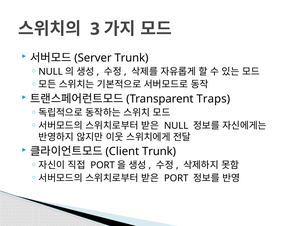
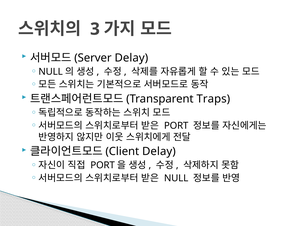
Trunk: Trunk -> Delay (131, 58)
NULL: NULL -> PORT (176, 125)
Trunk: Trunk -> Delay (159, 151)
PORT: PORT -> NULL (176, 178)
